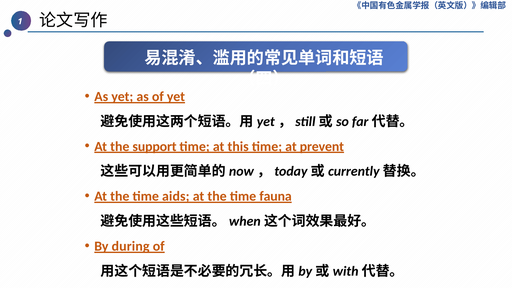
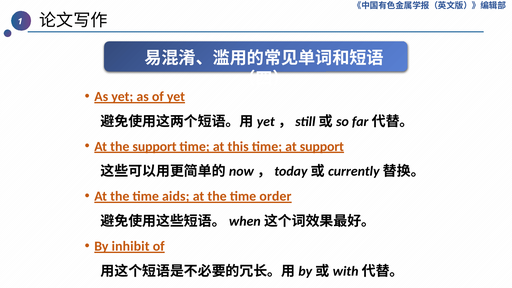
at prevent: prevent -> support (322, 146)
fauna: fauna -> order (275, 196)
during: during -> inhibit (131, 246)
